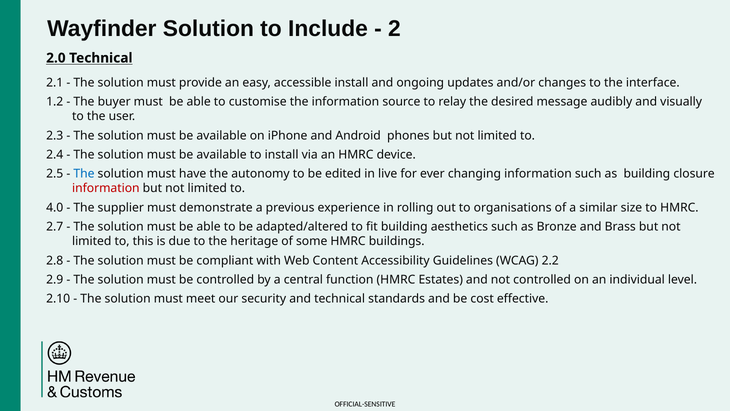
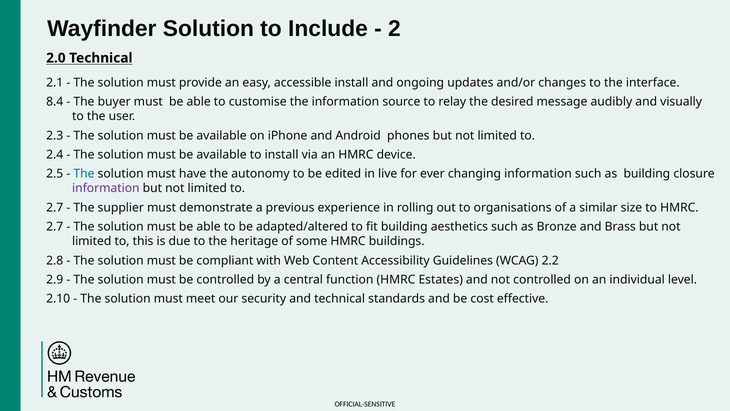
1.2: 1.2 -> 8.4 (55, 102)
information colour: red -> purple (106, 188)
4.0: 4.0 -> 2.7 (55, 207)
